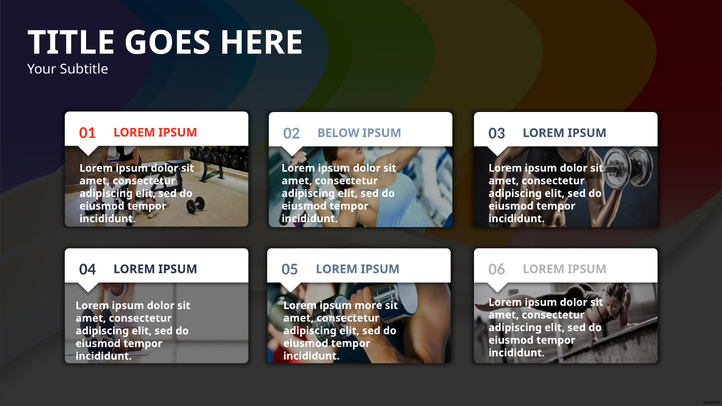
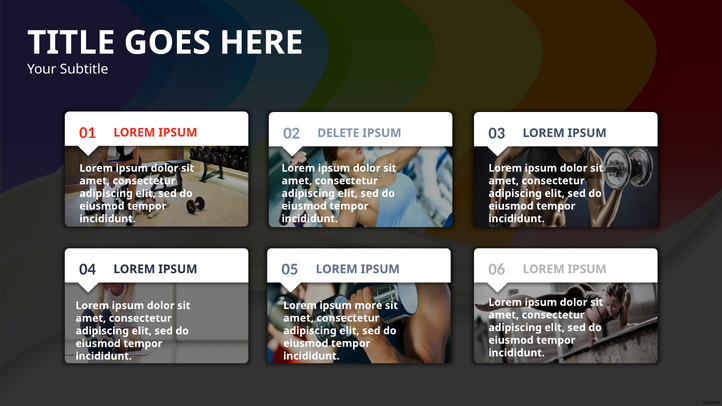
BELOW: BELOW -> DELETE (338, 133)
